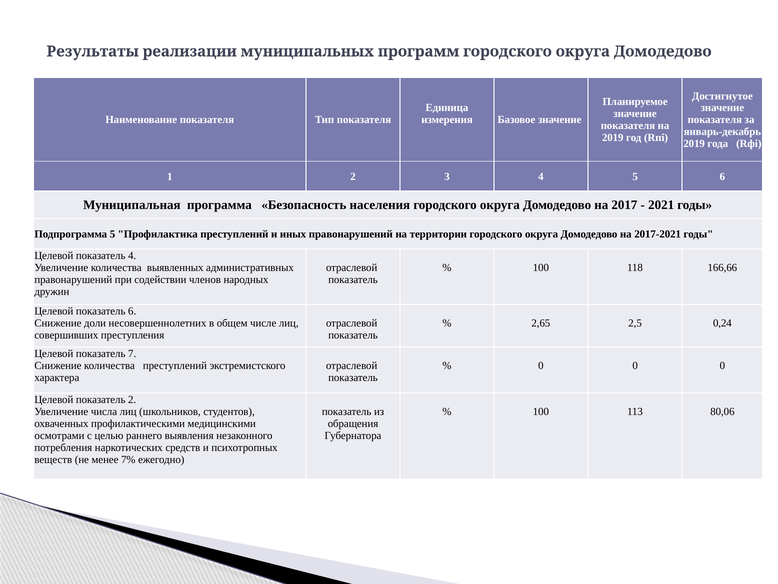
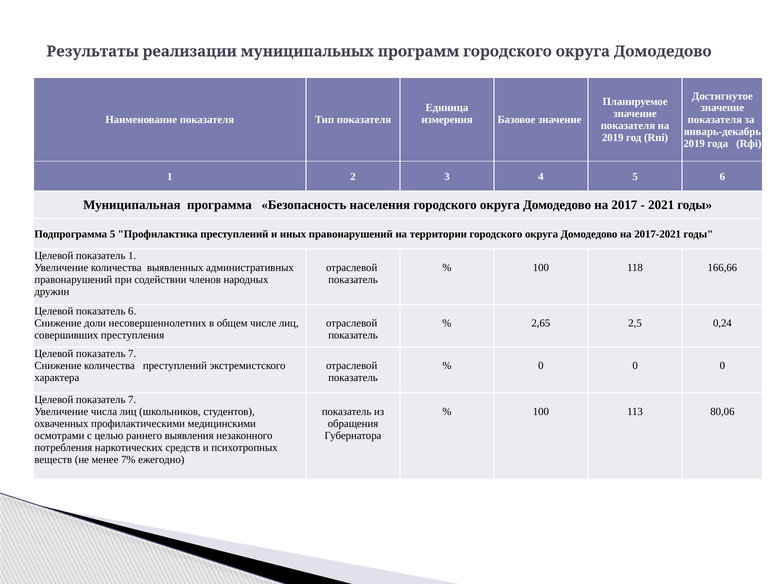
показатель 4: 4 -> 1 (132, 256)
2: 2 -> 7 (132, 399)
